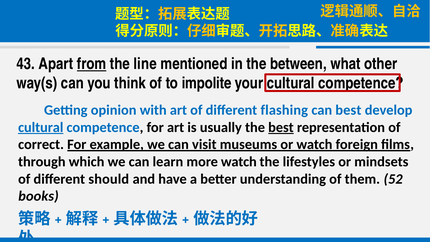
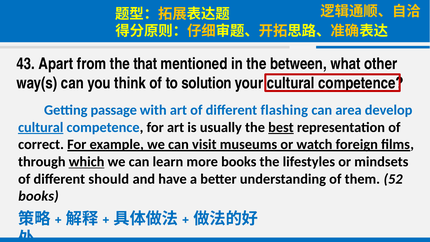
from underline: present -> none (92, 64)
line: line -> that (145, 64)
impolite: impolite -> solution (207, 83)
opinion: opinion -> passage (114, 110)
can best: best -> area (348, 110)
which underline: none -> present (87, 162)
more watch: watch -> books (239, 162)
